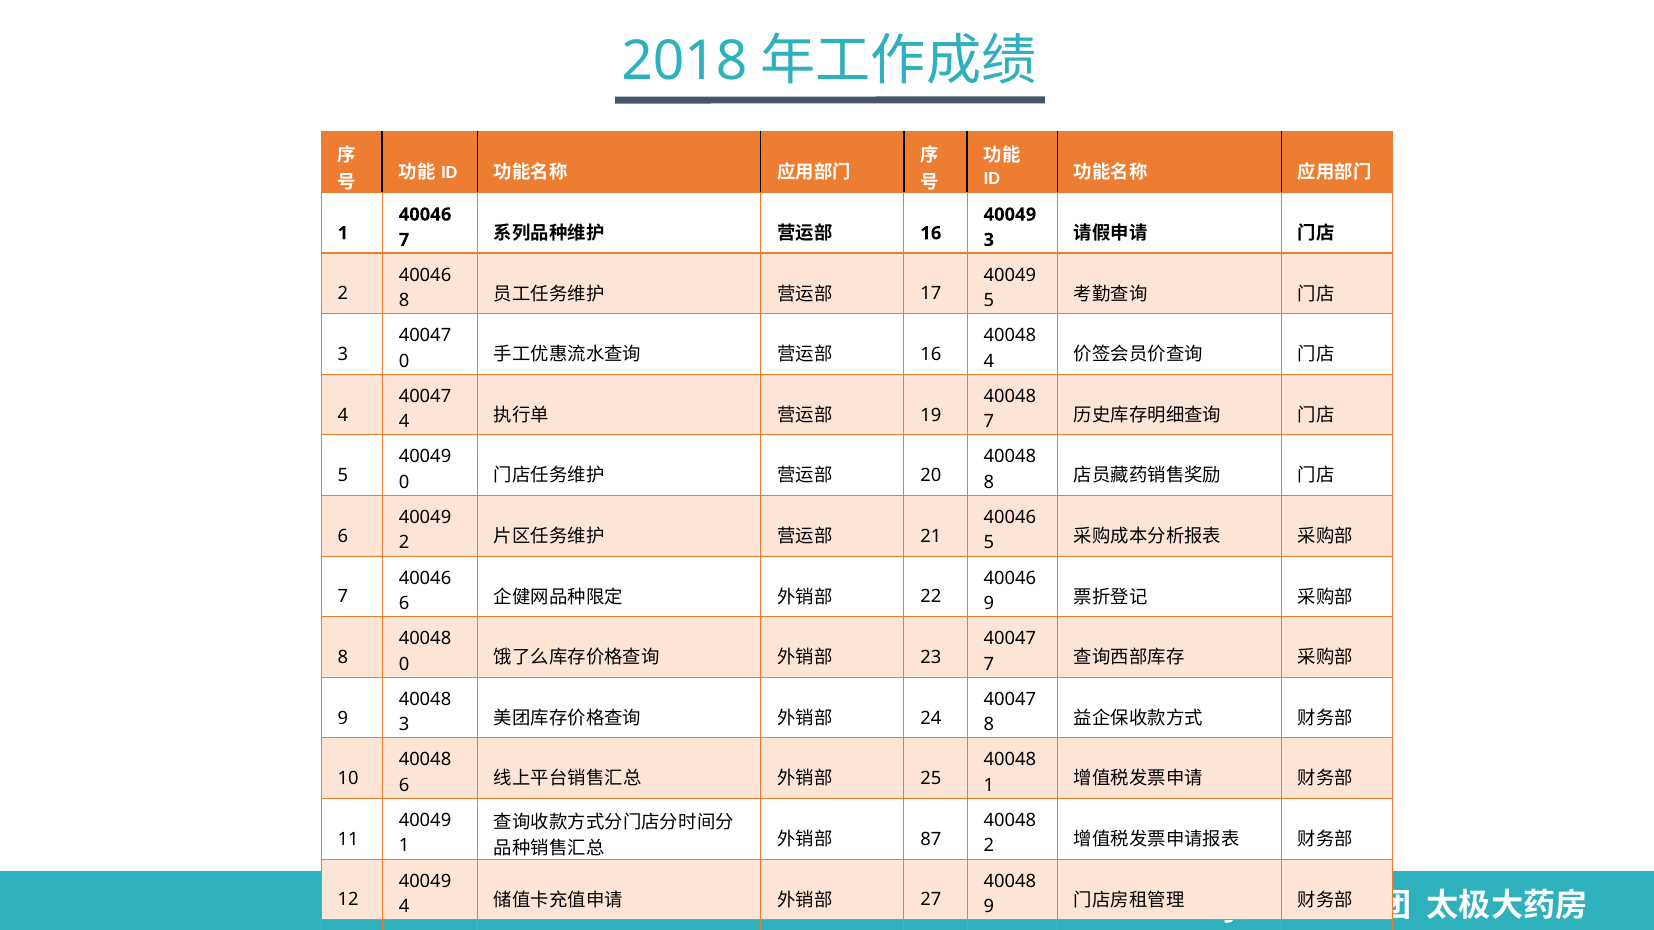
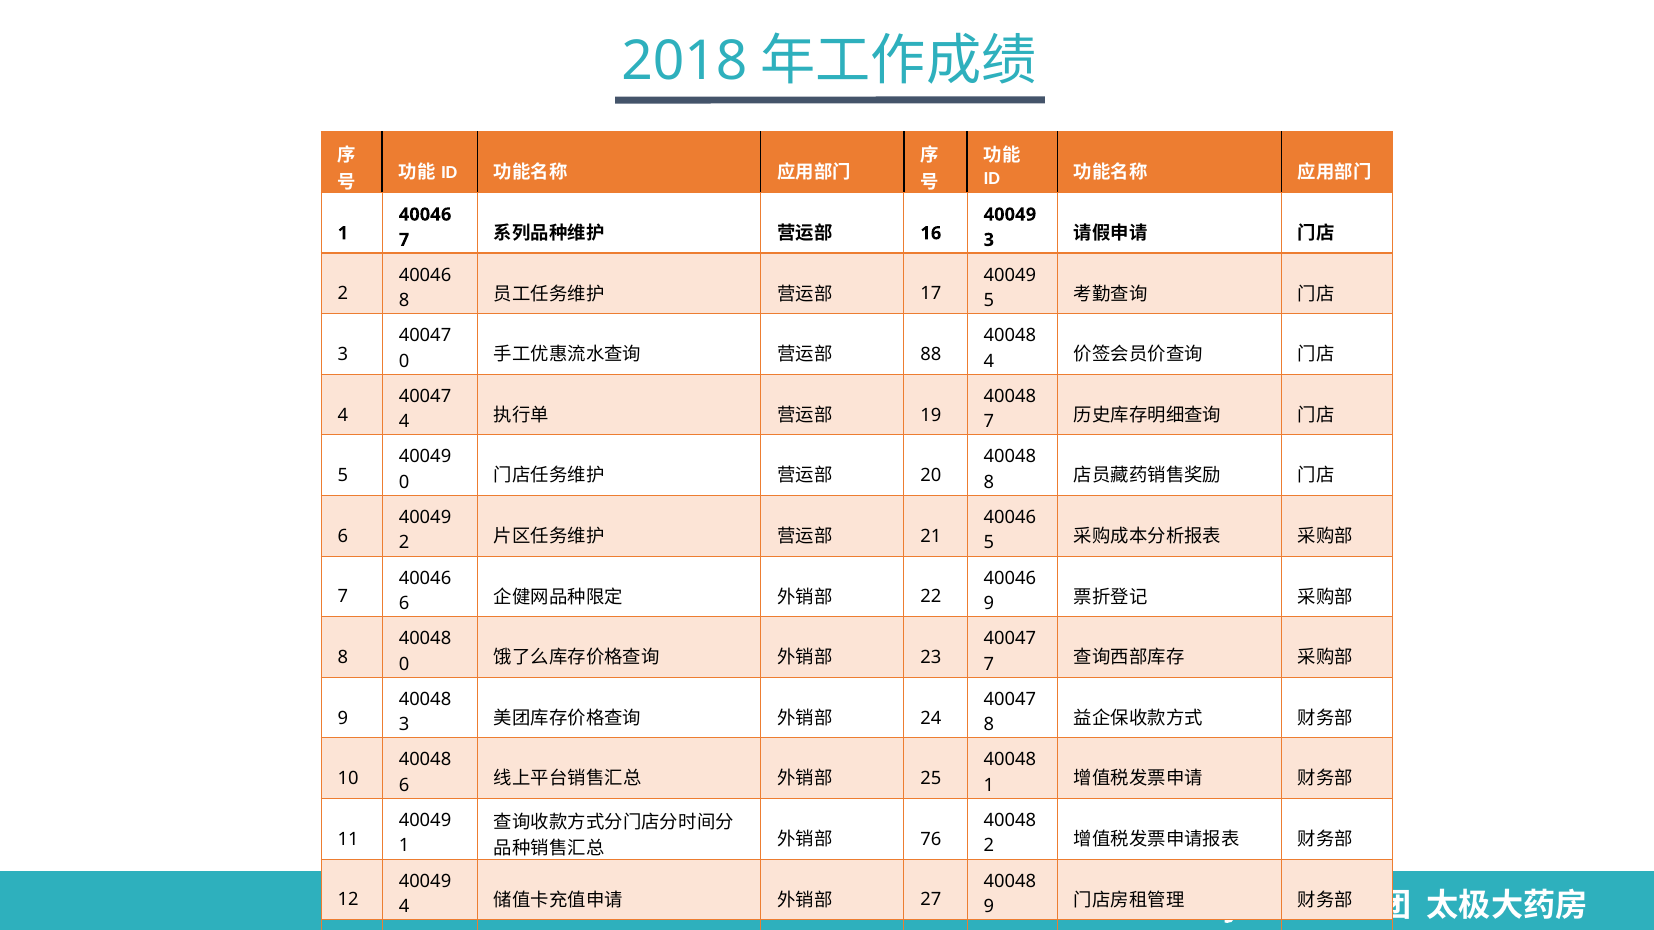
16: 16 -> 88 (931, 355)
87: 87 -> 76 (931, 840)
